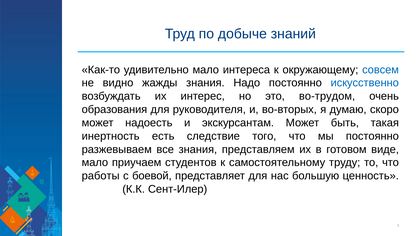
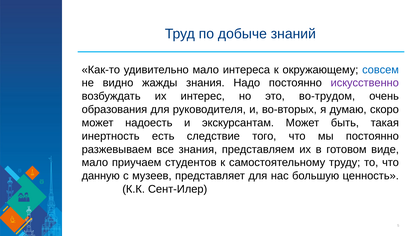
искусственно colour: blue -> purple (365, 83)
работы: работы -> данную (101, 176)
боевой: боевой -> музеев (152, 176)
